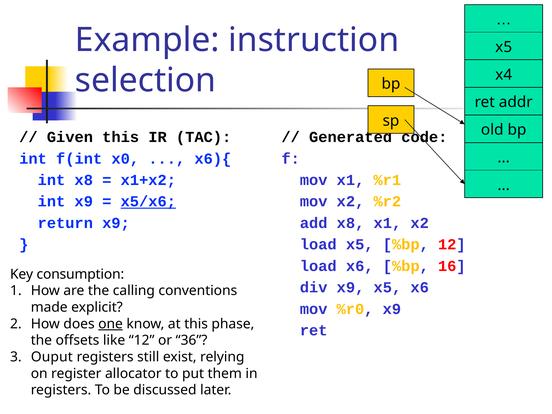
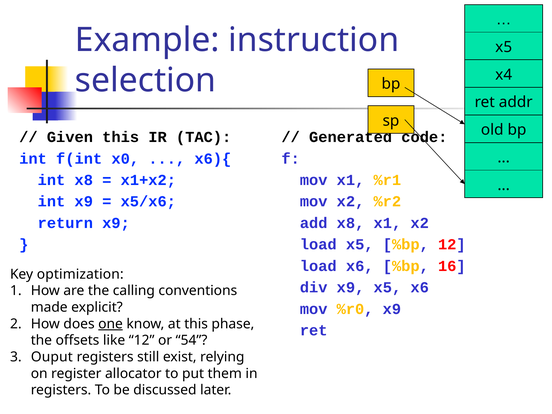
x5/x6 underline: present -> none (148, 202)
consumption: consumption -> optimization (80, 274)
36: 36 -> 54 (191, 340)
